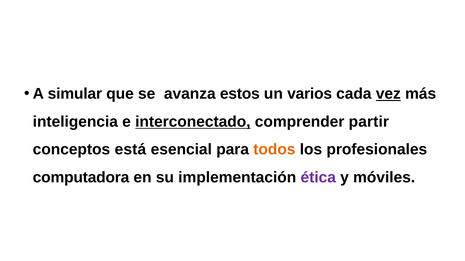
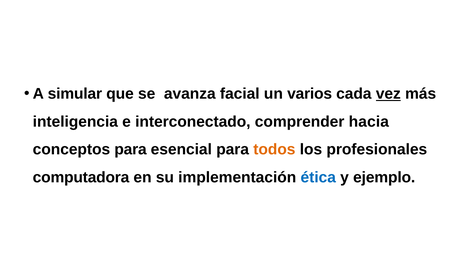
estos: estos -> facial (240, 94)
interconectado underline: present -> none (193, 122)
partir: partir -> hacia (369, 122)
conceptos está: está -> para (131, 150)
ética colour: purple -> blue (318, 178)
móviles: móviles -> ejemplo (384, 178)
